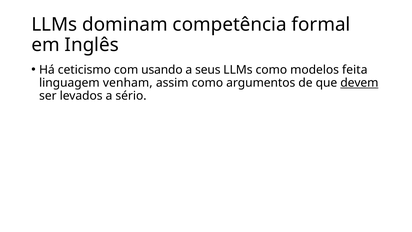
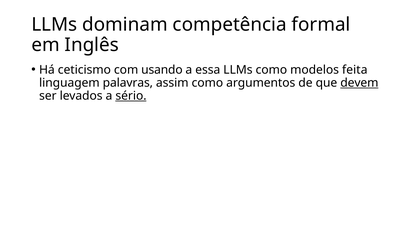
seus: seus -> essa (208, 70)
venham: venham -> palavras (128, 83)
sério underline: none -> present (131, 96)
